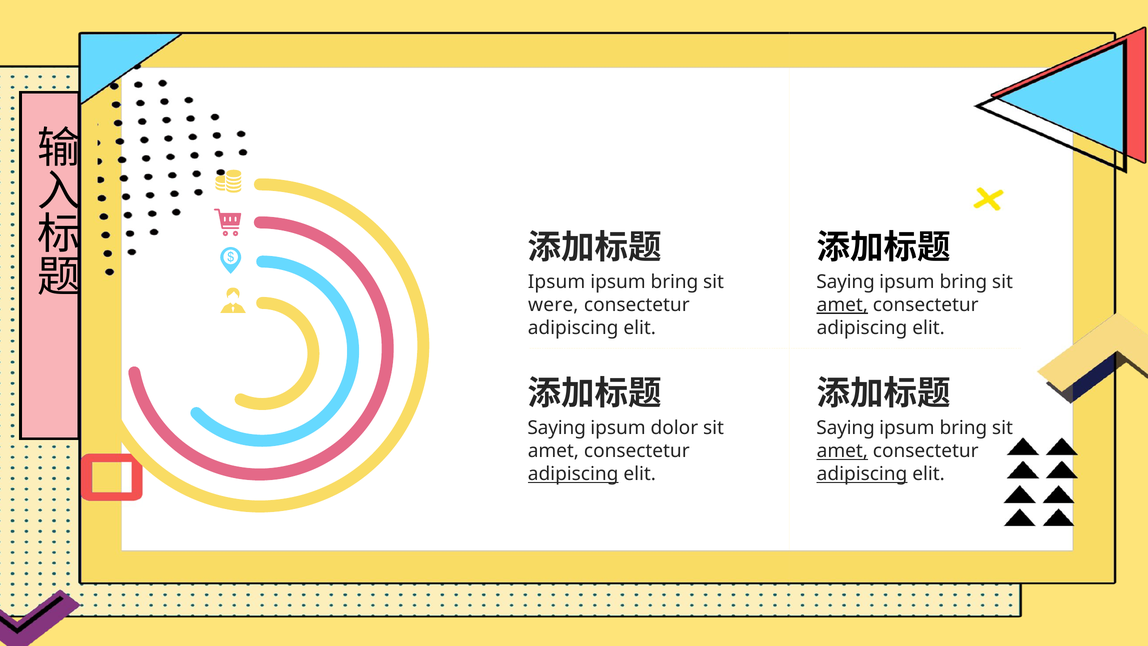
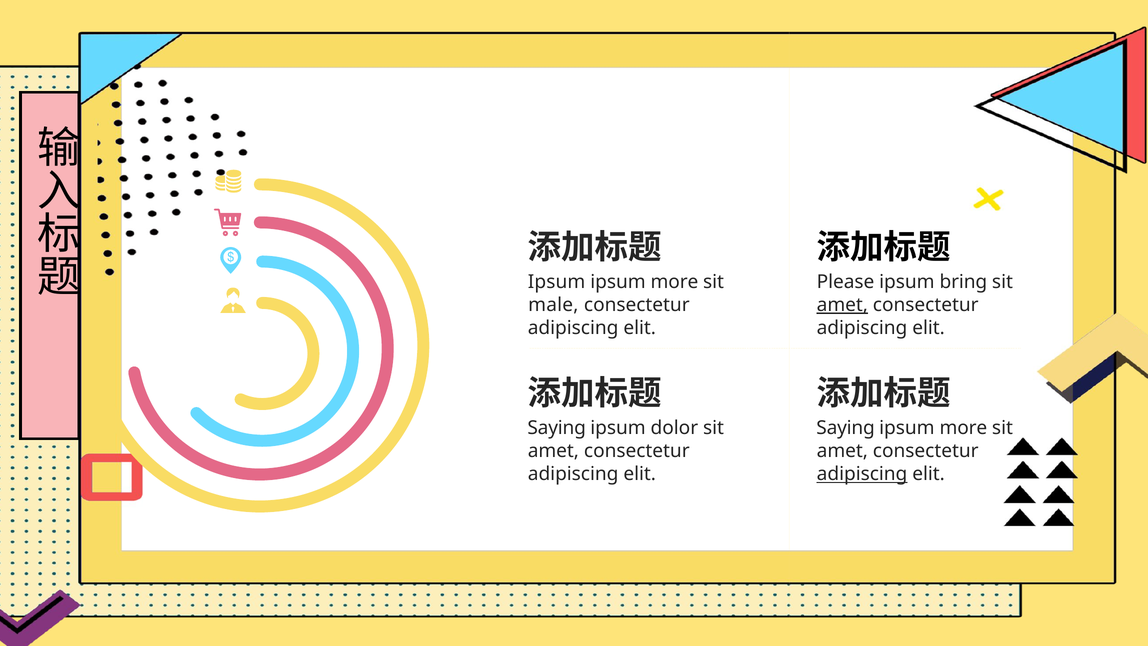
bring: bring -> more (674, 282)
Saying: Saying -> Please (846, 282)
were: were -> male (553, 305)
bring: bring -> more (963, 428)
amet underline: present -> none (842, 451)
adipiscing underline: present -> none (573, 474)
